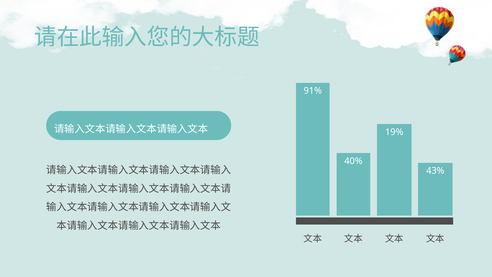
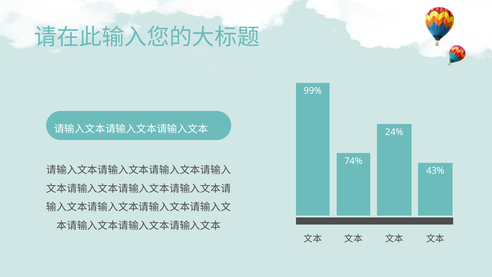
91%: 91% -> 99% (313, 91)
19%: 19% -> 24% (394, 132)
40%: 40% -> 74% (353, 161)
